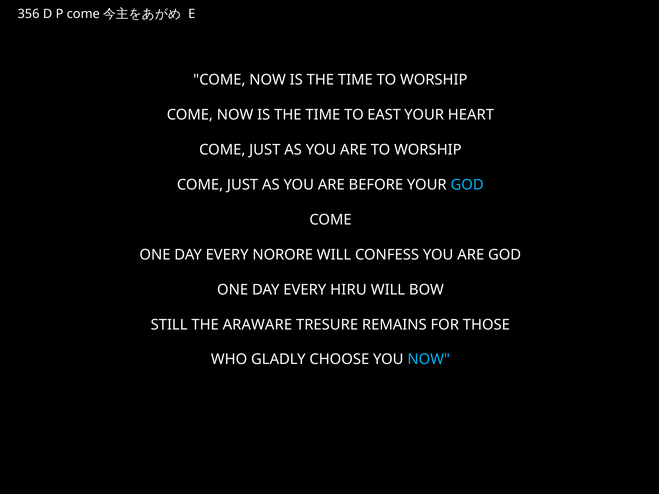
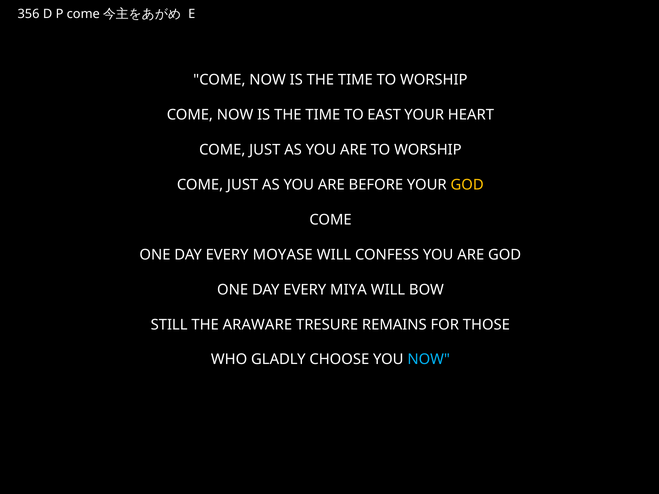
GOD colour: light blue -> yellow (467, 185)
NORORE: NORORE -> MOYASE (283, 255)
HIRU: HIRU -> MIYA (348, 290)
